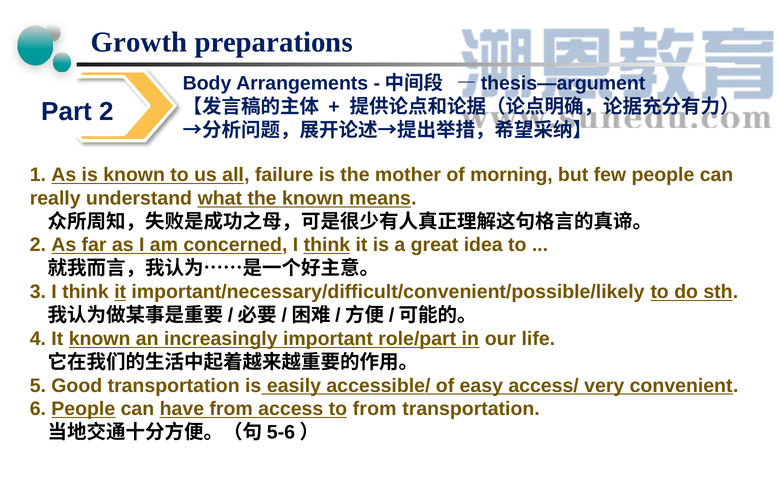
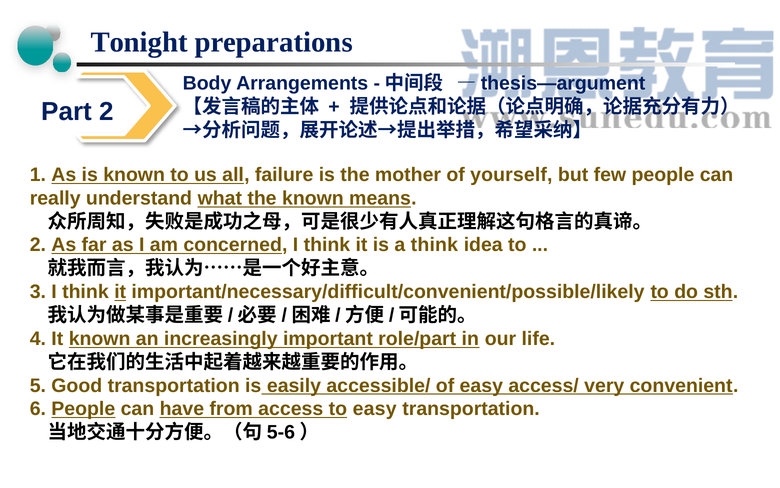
Growth: Growth -> Tonight (139, 42)
morning: morning -> yourself (511, 175)
think underline: present -> none (327, 245)
a great: great -> think (434, 245)
to from: from -> easy (375, 409)
